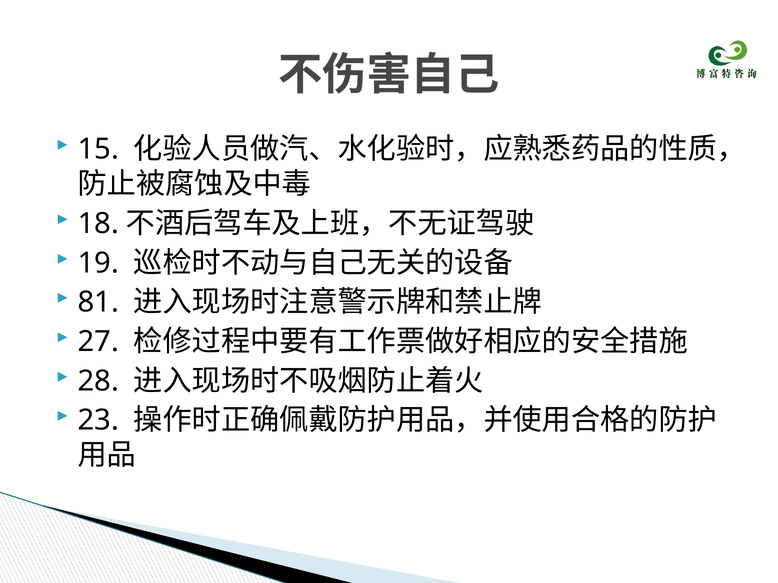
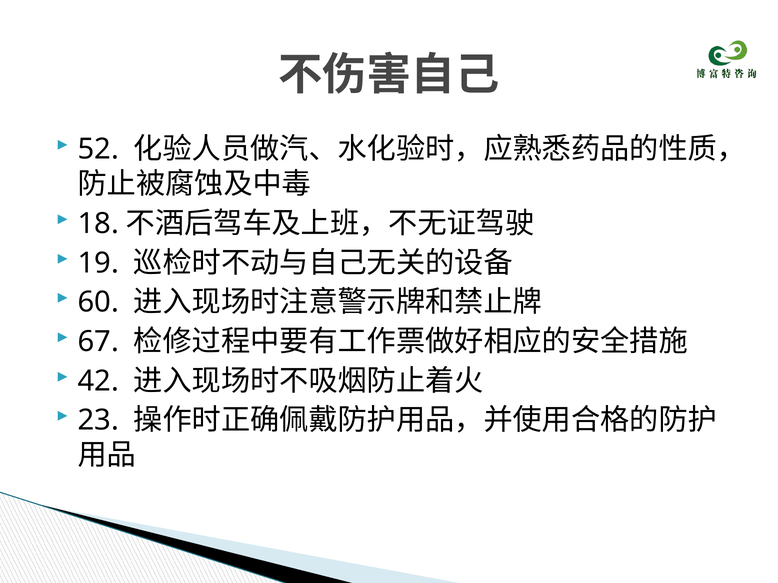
15: 15 -> 52 (98, 149)
81: 81 -> 60 (98, 303)
27: 27 -> 67 (98, 342)
28: 28 -> 42 (98, 381)
